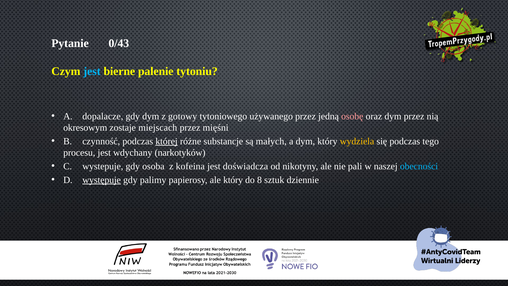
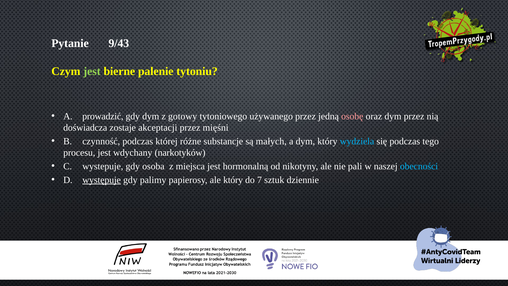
0/43: 0/43 -> 9/43 (119, 43)
jest colour: light blue -> light green (92, 71)
dopalacze: dopalacze -> prowadzić (103, 116)
okresowym: okresowym -> doświadcza (85, 128)
miejscach: miejscach -> akceptacji (158, 128)
której underline: present -> none (167, 141)
wydziela colour: yellow -> light blue (357, 141)
kofeina: kofeina -> miejsca (190, 166)
doświadcza: doświadcza -> hormonalną (246, 166)
8: 8 -> 7 (259, 180)
